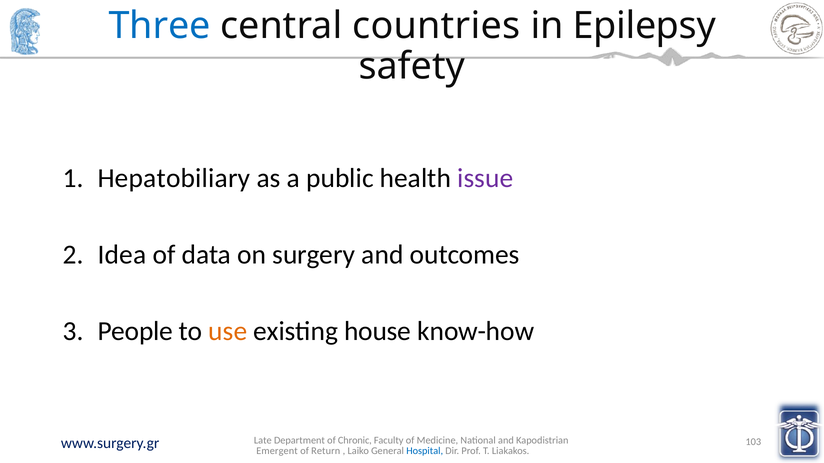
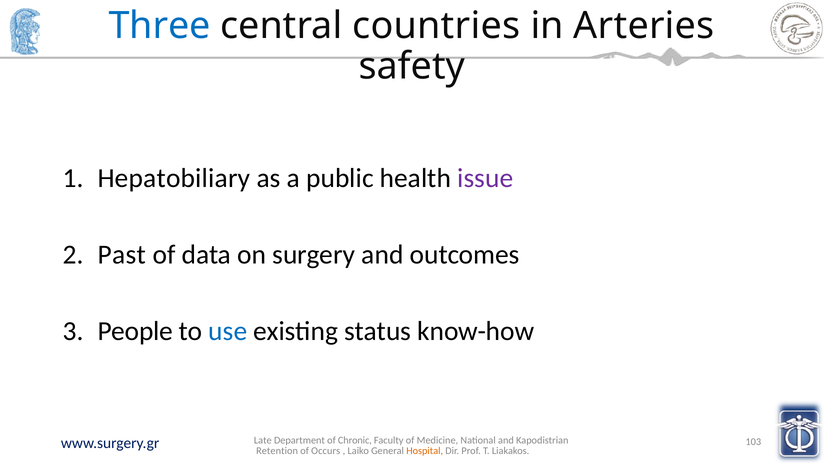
Epilepsy: Epilepsy -> Arteries (644, 26)
Idea: Idea -> Past (122, 255)
use colour: orange -> blue (228, 332)
house: house -> status (378, 332)
Emergent: Emergent -> Retention (277, 451)
Return: Return -> Occurs (326, 451)
Hospital colour: blue -> orange (425, 451)
